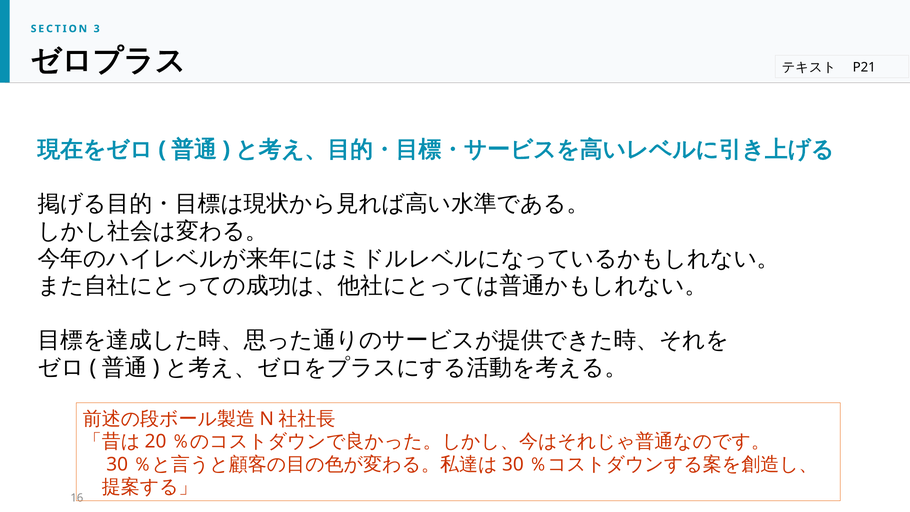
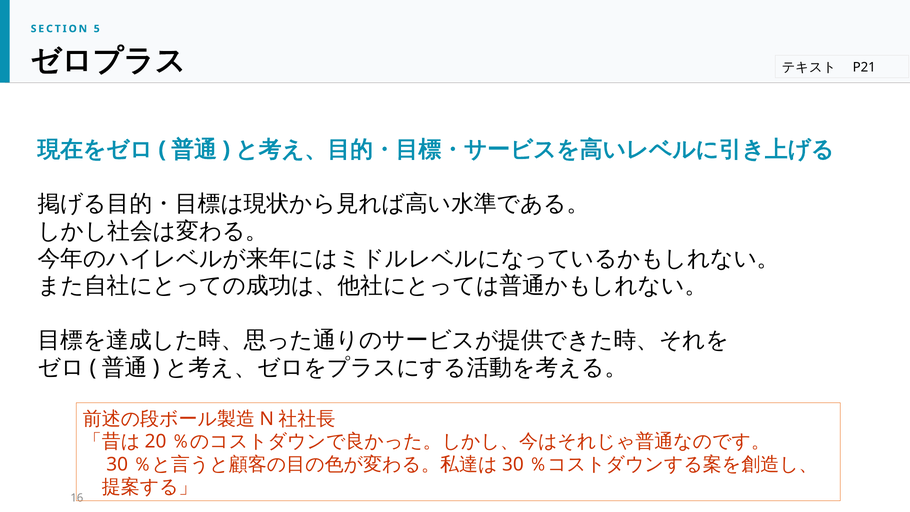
3: 3 -> 5 (97, 29)
